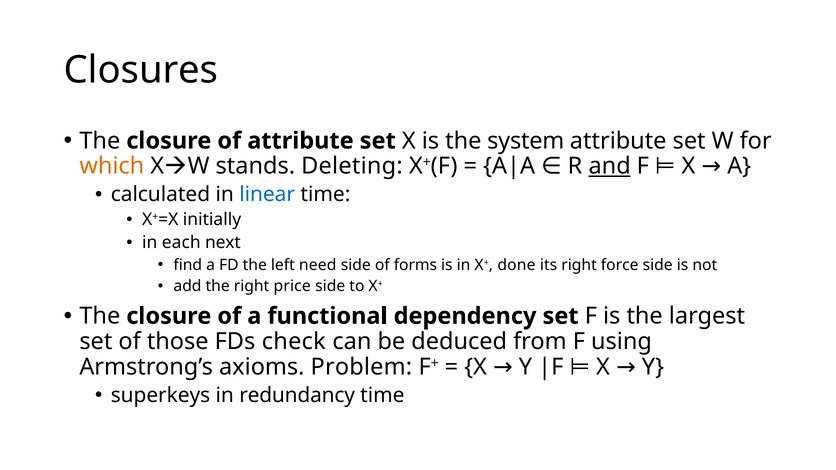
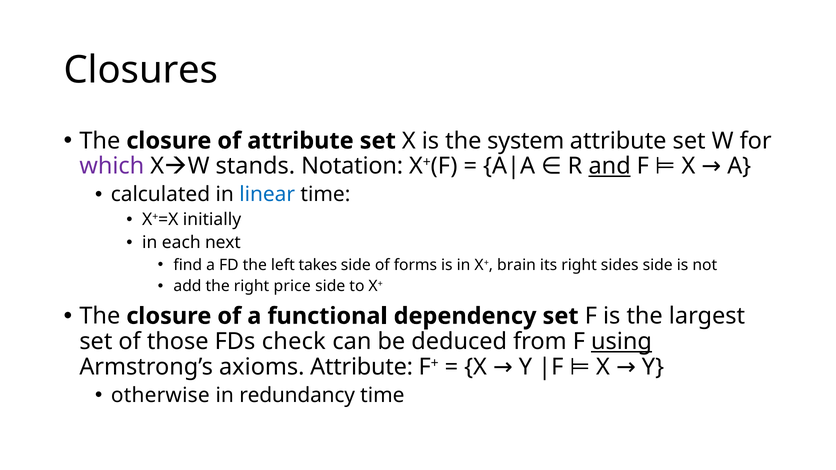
which colour: orange -> purple (112, 166)
Deleting: Deleting -> Notation (352, 166)
need: need -> takes (318, 265)
done: done -> brain (517, 265)
force: force -> sides (620, 265)
using underline: none -> present (621, 342)
axioms Problem: Problem -> Attribute (362, 367)
superkeys: superkeys -> otherwise (160, 395)
